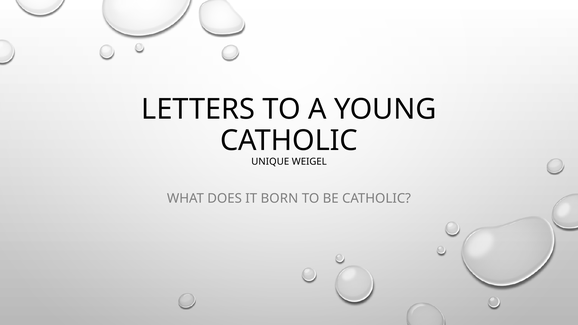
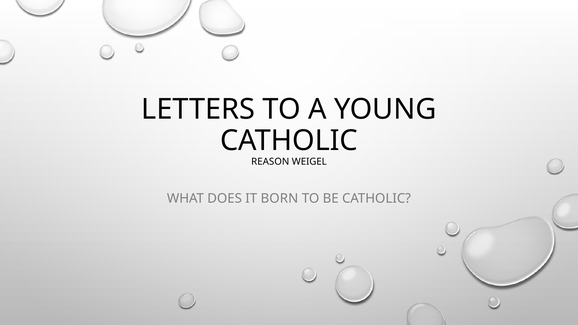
UNIQUE: UNIQUE -> REASON (270, 162)
